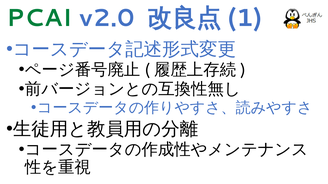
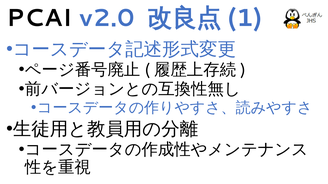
PCAI colour: green -> black (39, 18)
